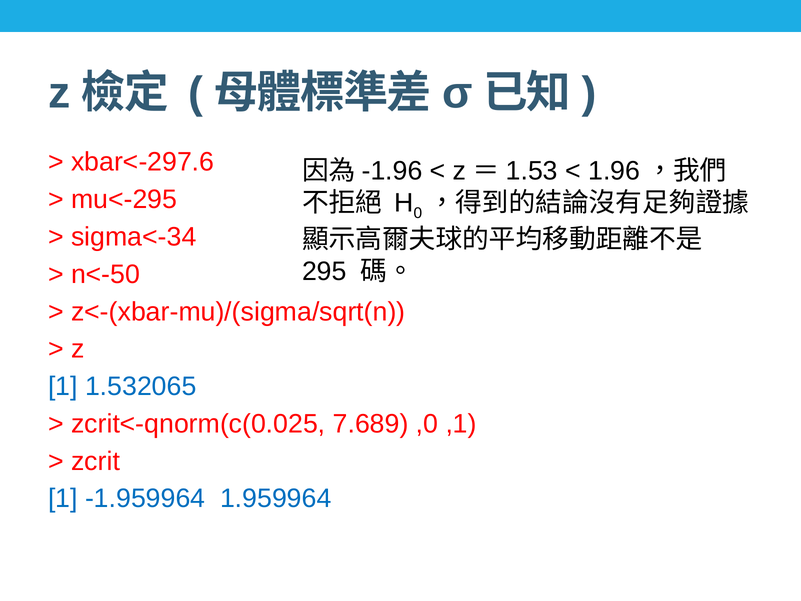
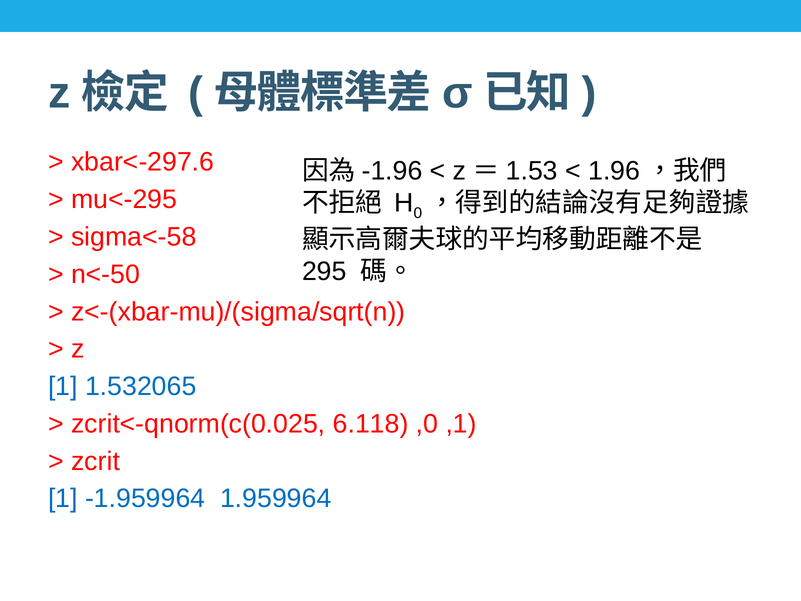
sigma<-34: sigma<-34 -> sigma<-58 (134, 237)
7.689: 7.689 -> 6.118 (371, 424)
